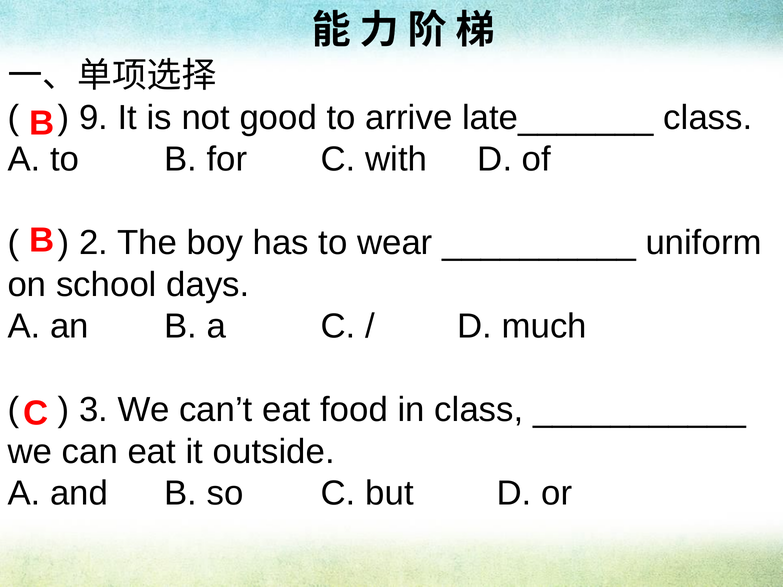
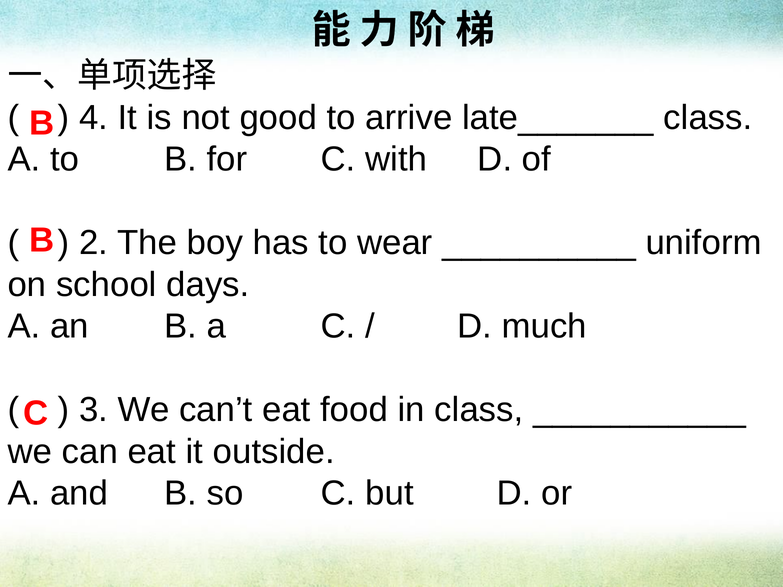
9: 9 -> 4 (94, 118)
